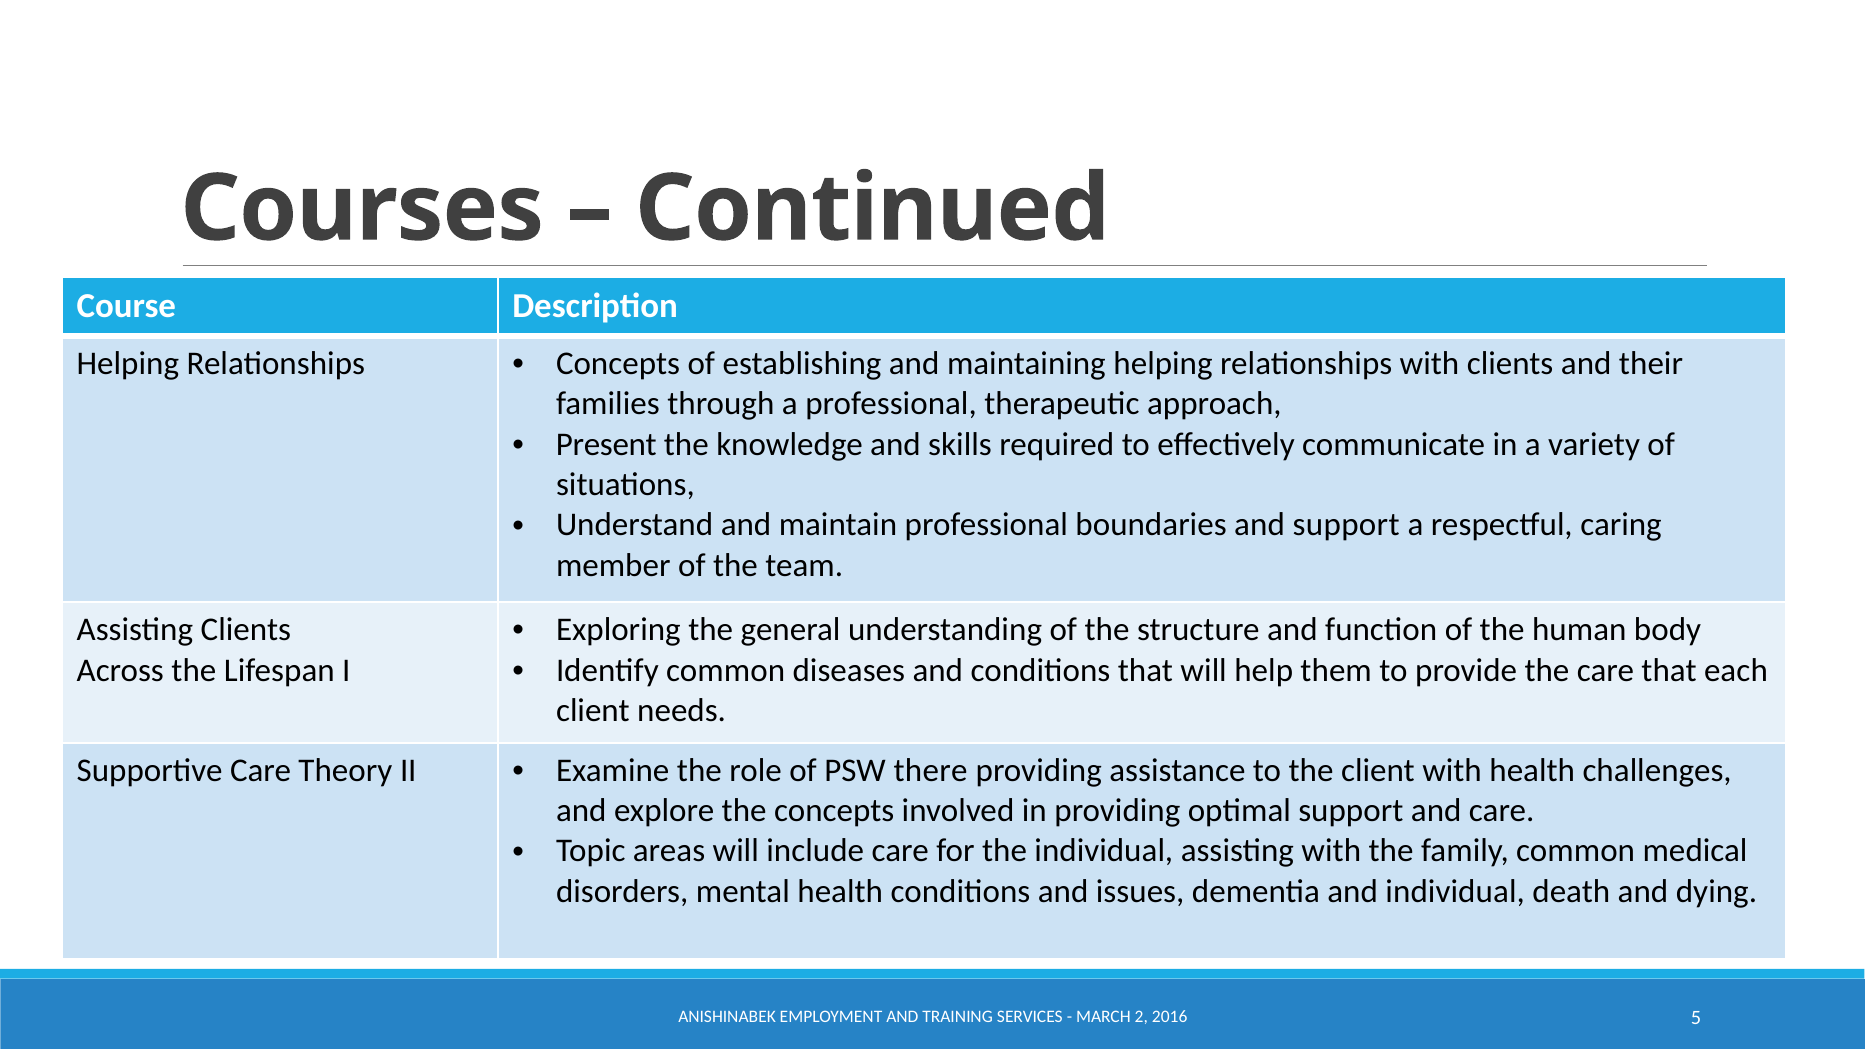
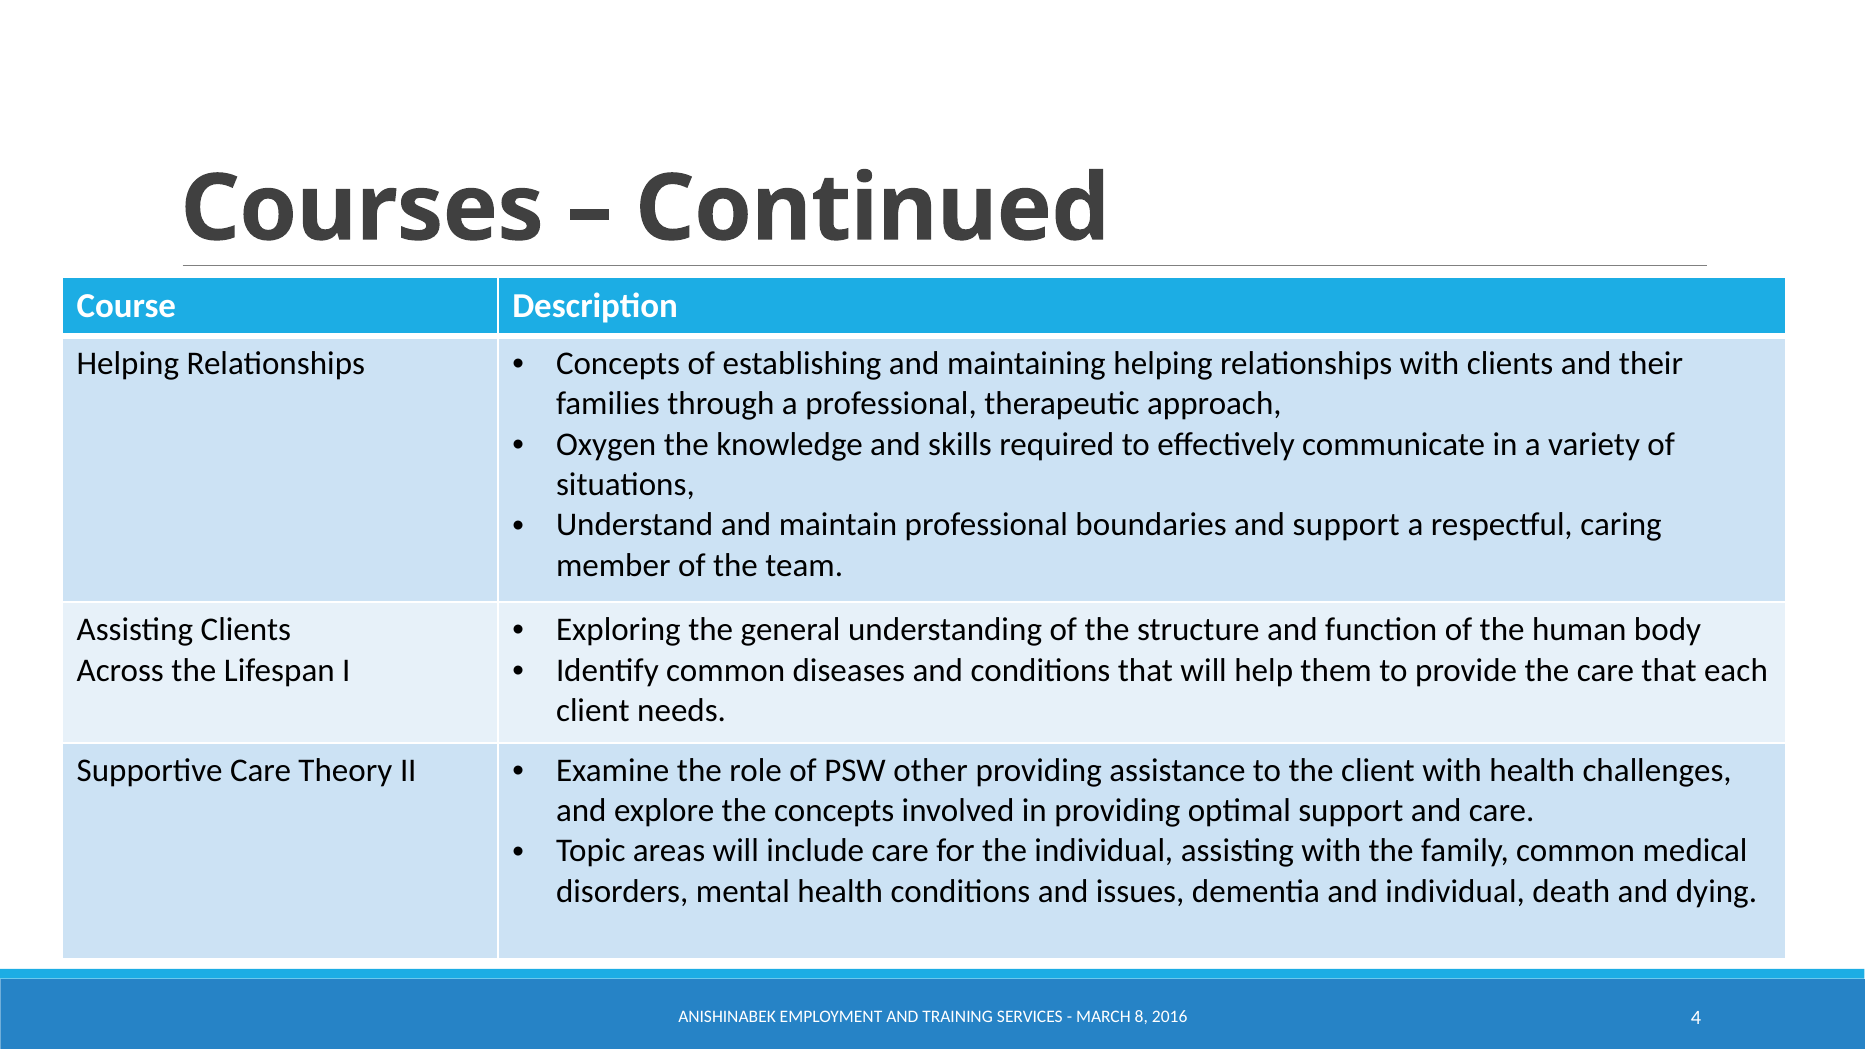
Present: Present -> Oxygen (606, 444)
there: there -> other (931, 770)
2: 2 -> 8 (1141, 1017)
5: 5 -> 4 (1696, 1017)
